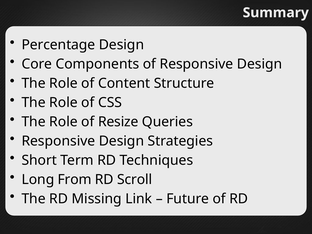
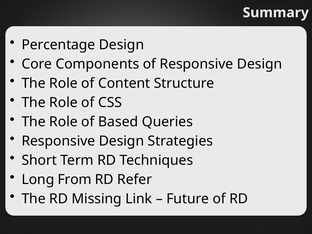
Resize: Resize -> Based (118, 122)
Scroll: Scroll -> Refer (135, 179)
